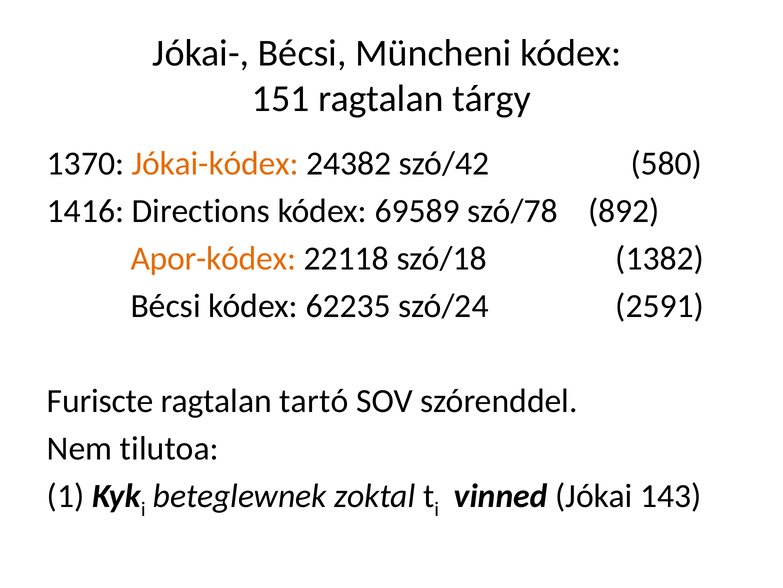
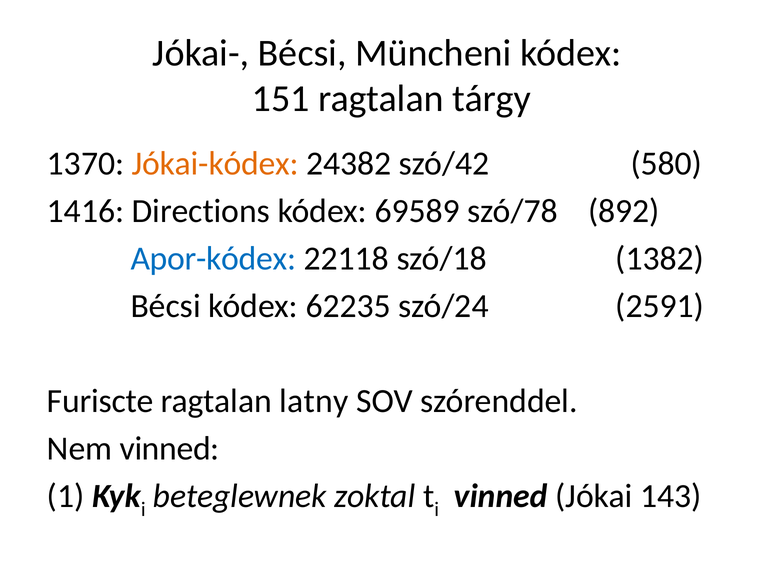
Apor-kódex colour: orange -> blue (213, 258)
tartó: tartó -> latny (314, 401)
Nem tilutoa: tilutoa -> vinned (170, 448)
